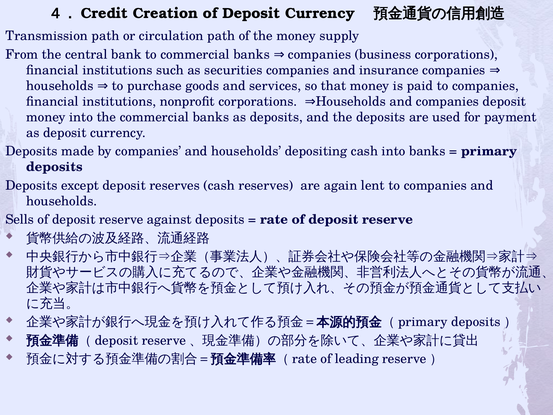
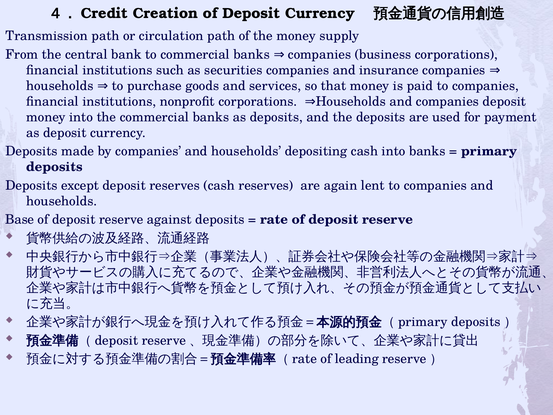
Sells: Sells -> Base (20, 219)
